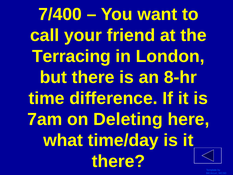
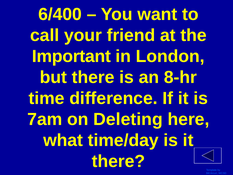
7/400: 7/400 -> 6/400 (60, 14)
Terracing: Terracing -> Important (71, 56)
